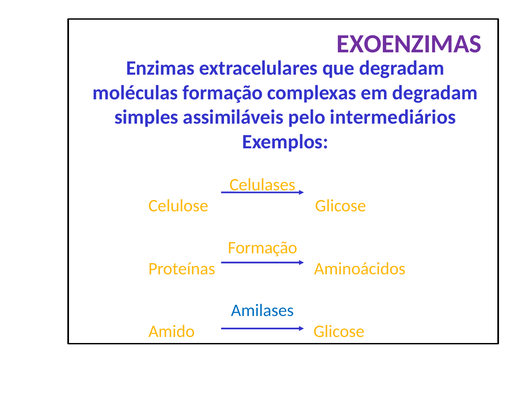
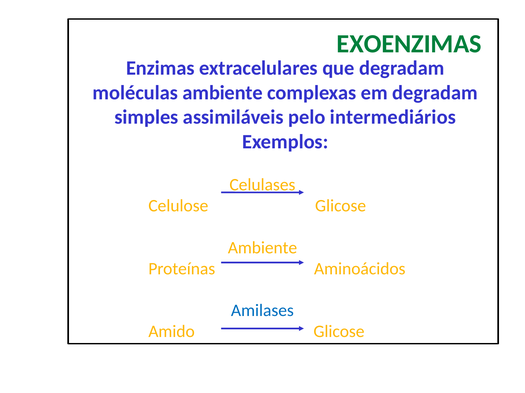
EXOENZIMAS colour: purple -> green (409, 44)
moléculas formação: formação -> ambiente (223, 93)
Formação: Formação -> Ambiente (262, 248)
